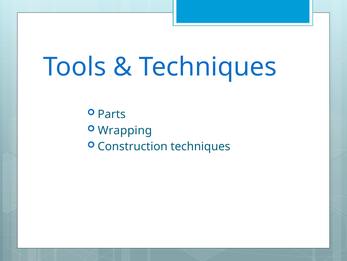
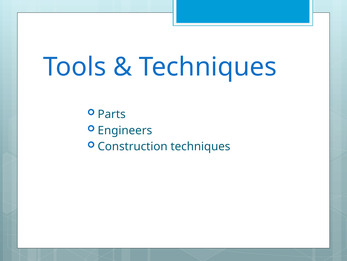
Wrapping: Wrapping -> Engineers (125, 130)
